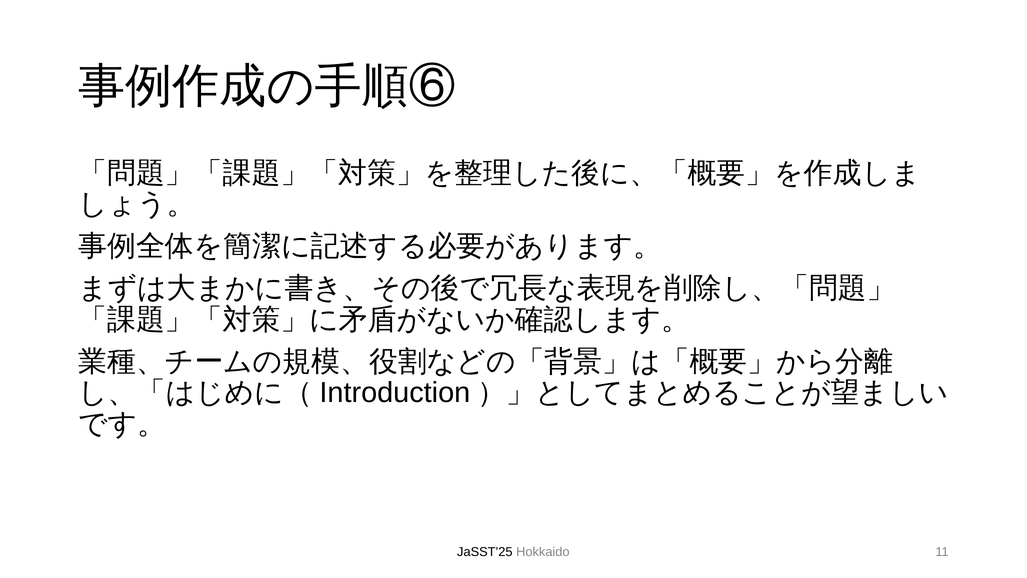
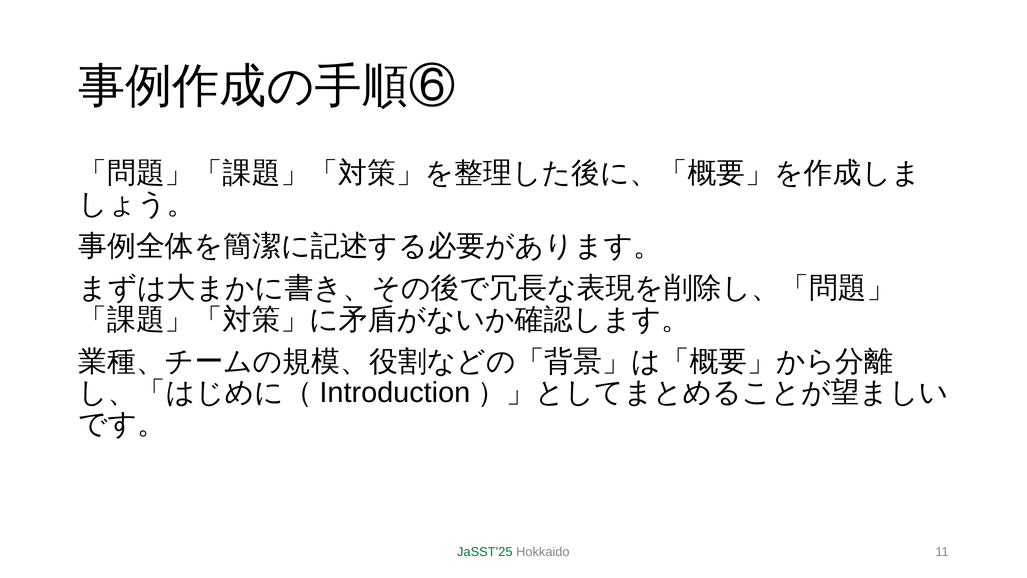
JaSST’25 colour: black -> green (485, 552)
